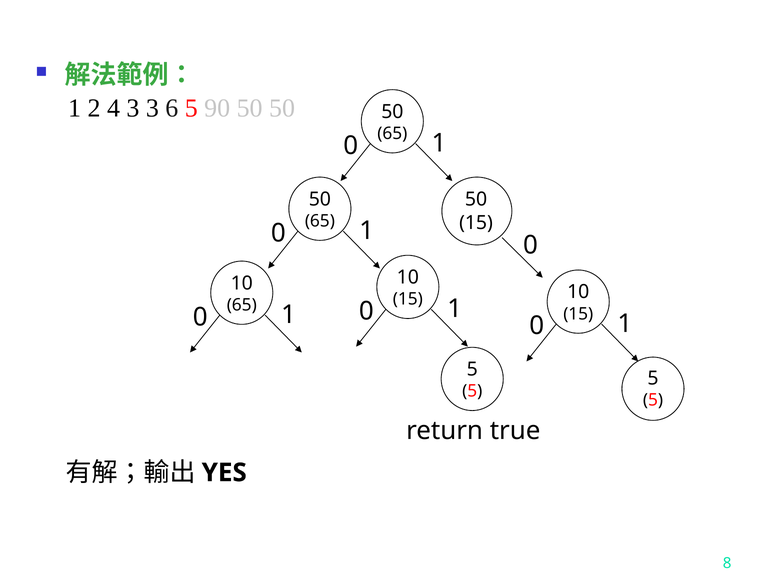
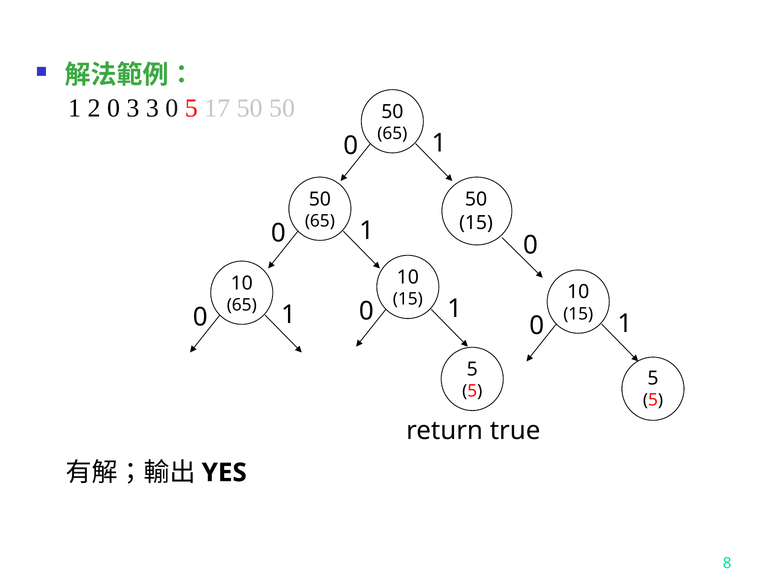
2 4: 4 -> 0 (113, 108)
3 6: 6 -> 0 (172, 108)
90: 90 -> 17 (217, 108)
